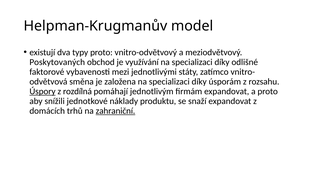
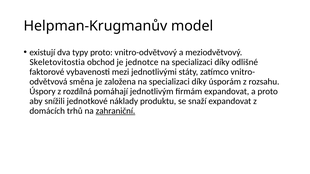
Poskytovaných: Poskytovaných -> Skeletovitostia (57, 62)
využívání: využívání -> jednotce (142, 62)
Úspory underline: present -> none (42, 91)
